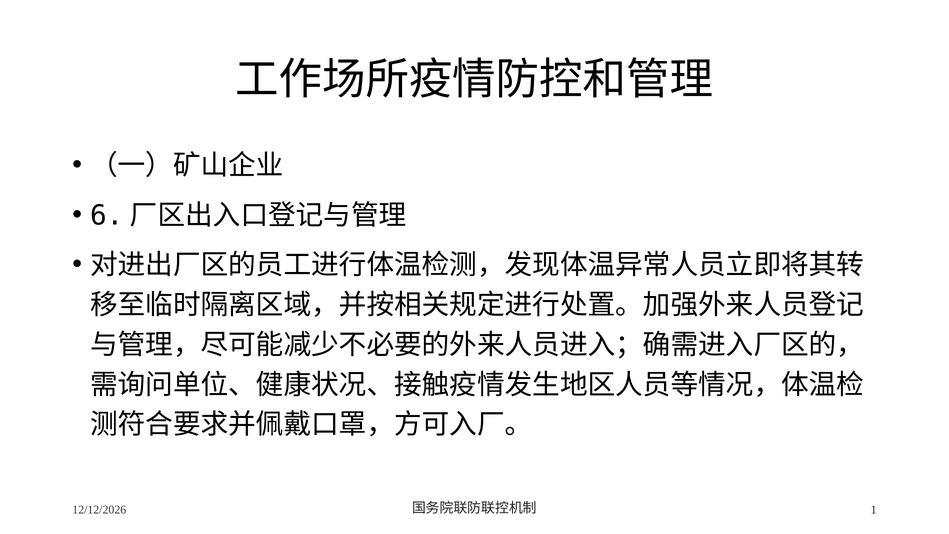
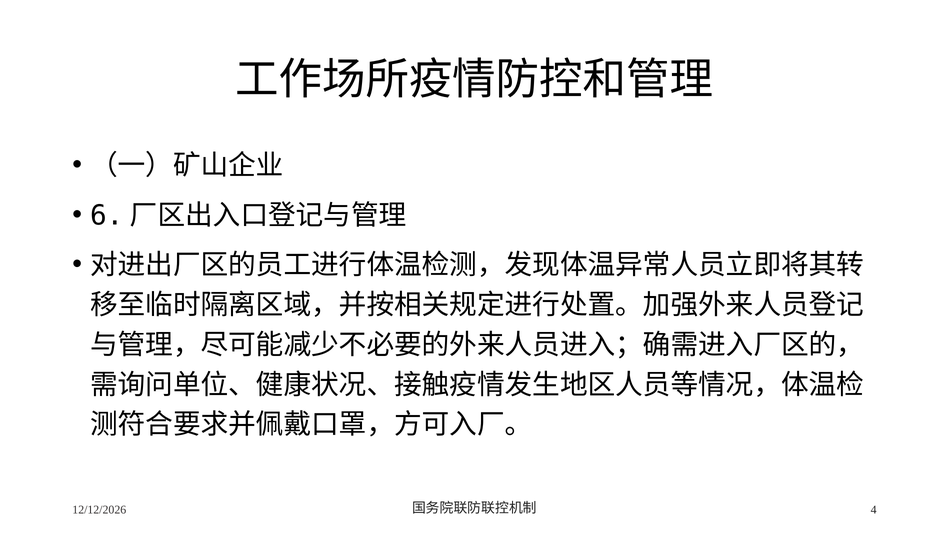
1: 1 -> 4 (874, 510)
